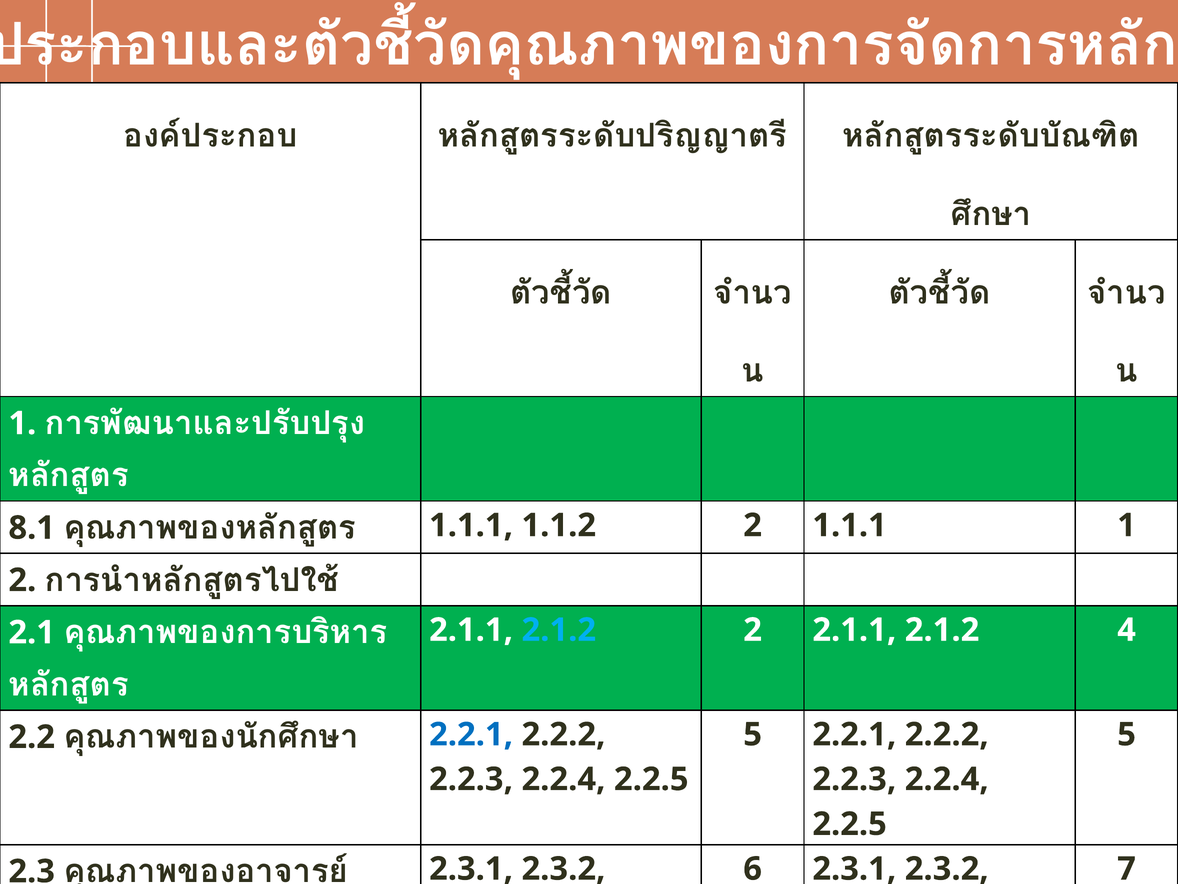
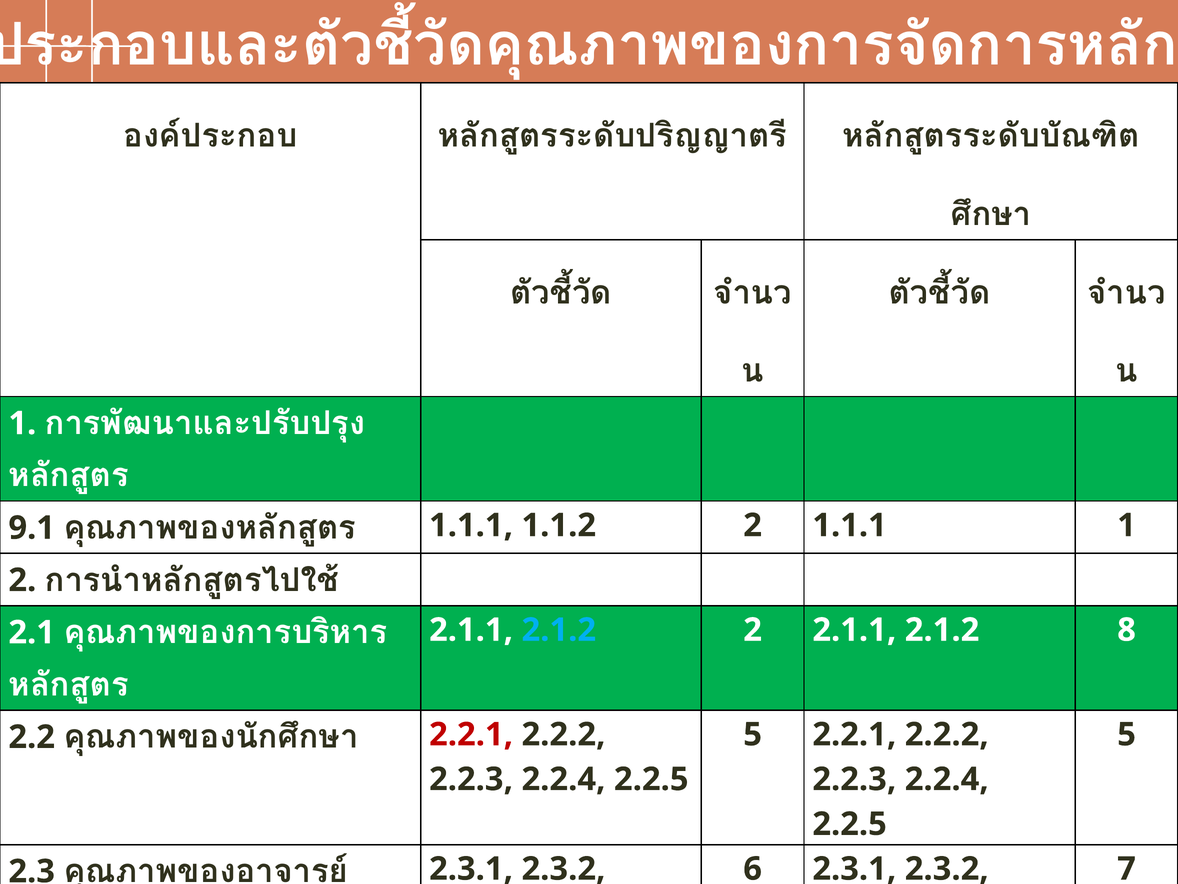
8.1: 8.1 -> 9.1 (32, 528)
2.1.2 4: 4 -> 8 (1127, 630)
2.2.1 colour: blue -> red (471, 734)
